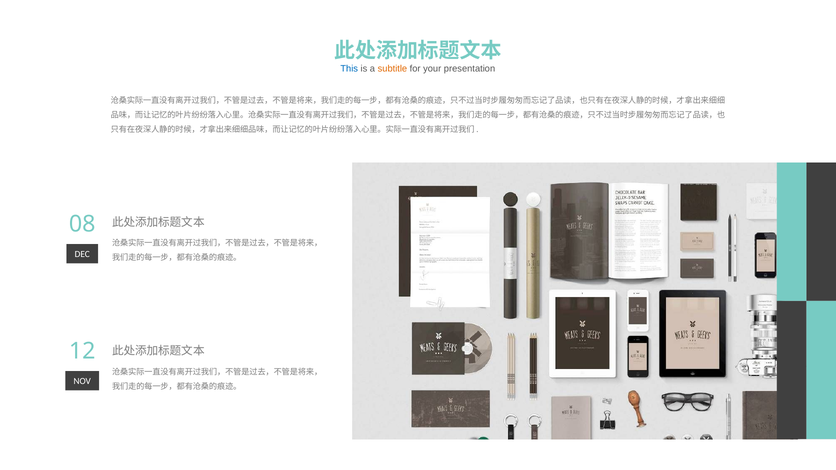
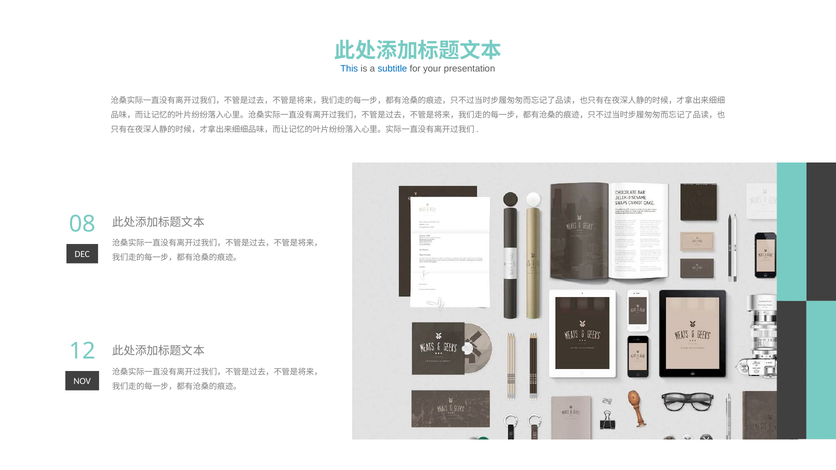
subtitle colour: orange -> blue (392, 69)
